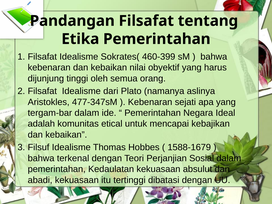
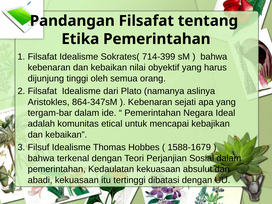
460-399: 460-399 -> 714-399 (159, 57)
477-347sM: 477-347sM -> 864-347sM (95, 102)
